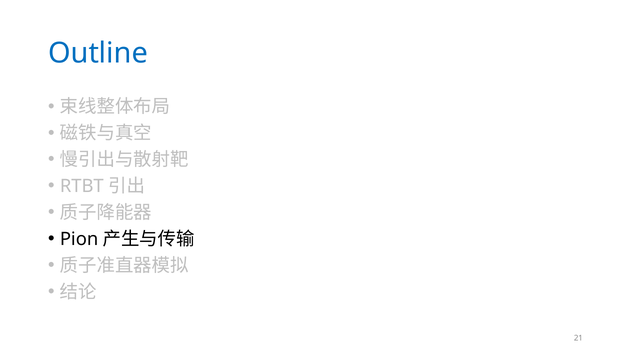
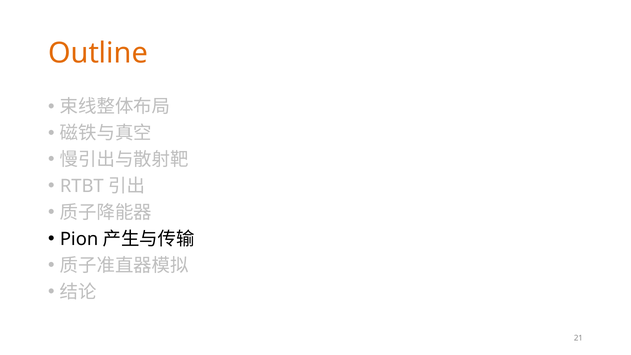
Outline colour: blue -> orange (98, 53)
